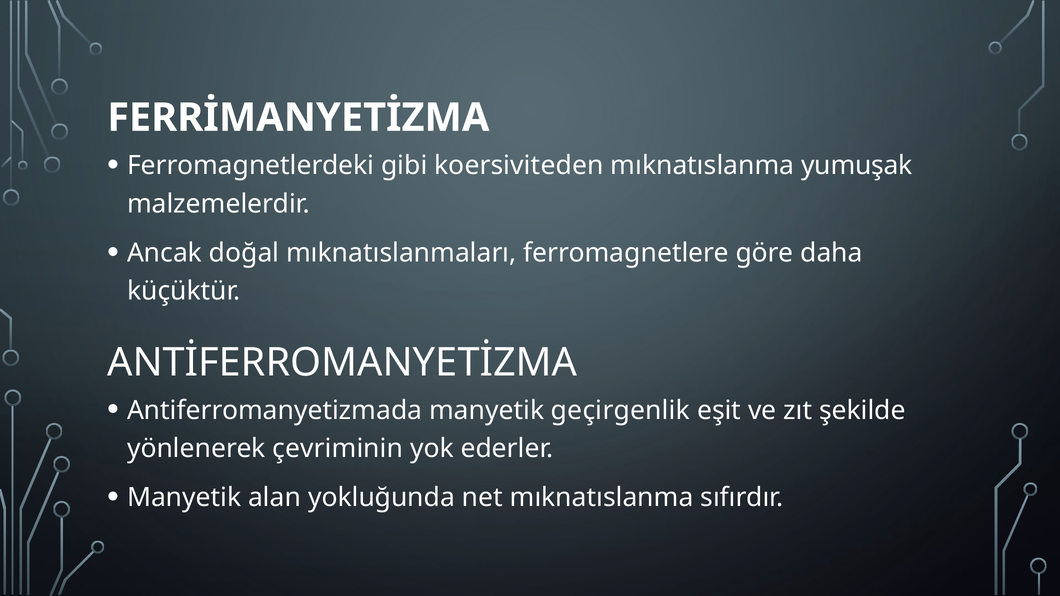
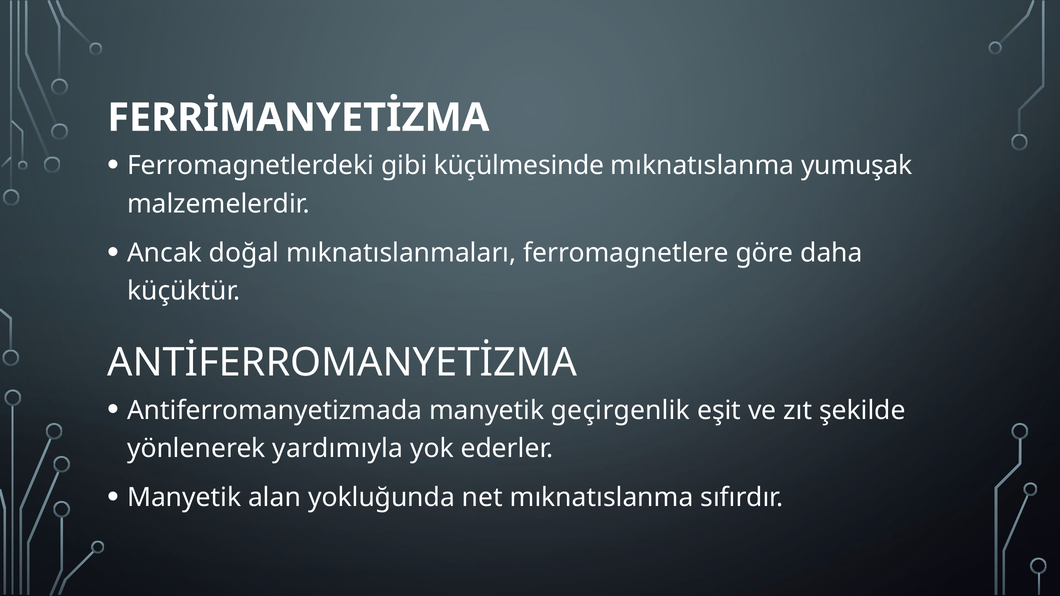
koersiviteden: koersiviteden -> küçülmesinde (519, 166)
çevriminin: çevriminin -> yardımıyla (338, 449)
